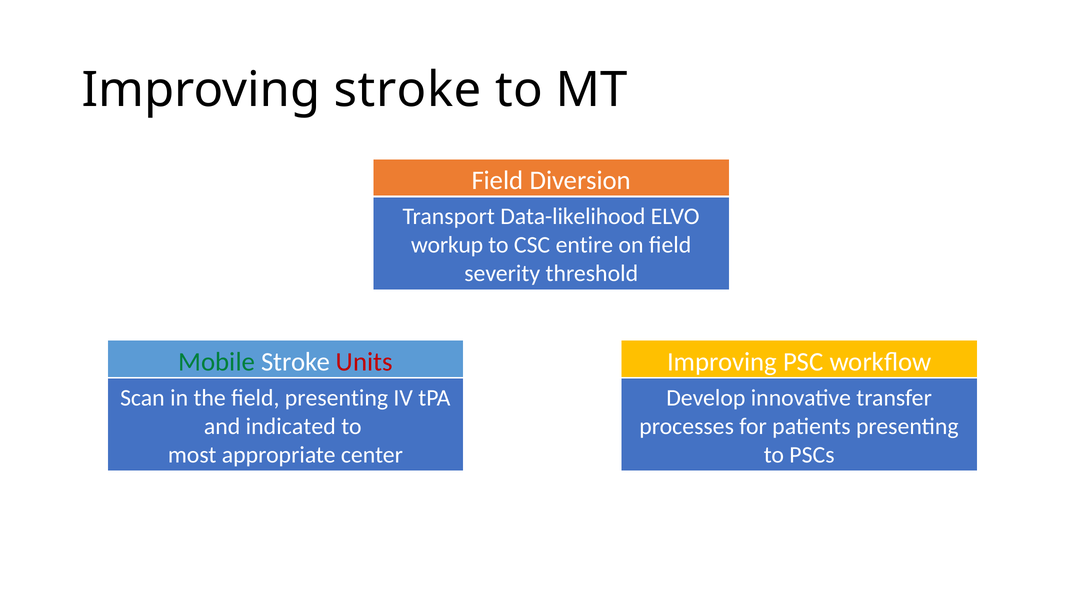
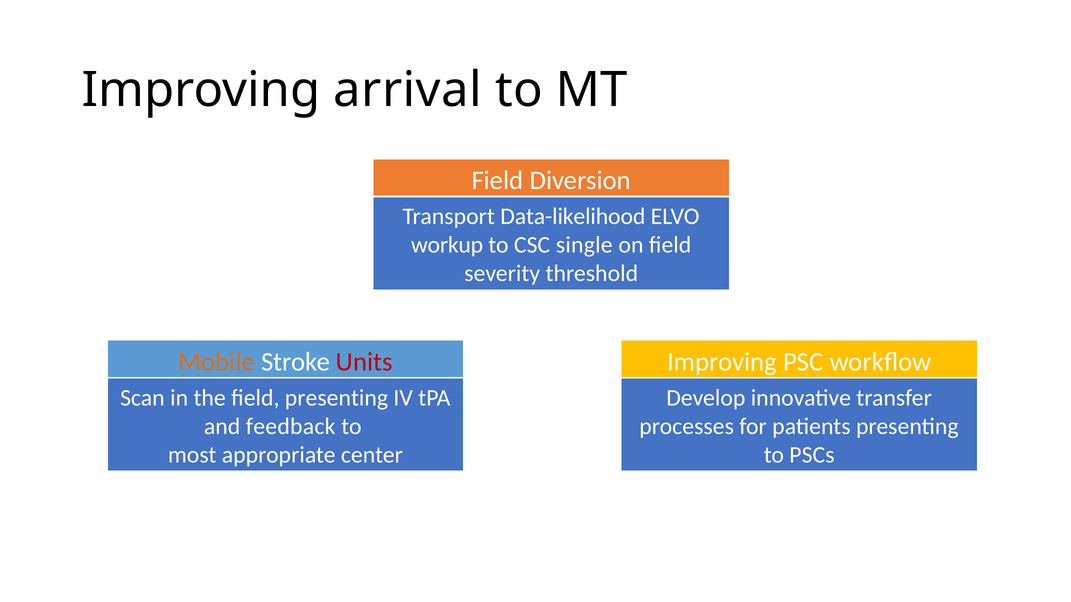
Improving stroke: stroke -> arrival (408, 90)
entire: entire -> single (584, 245)
Mobile colour: green -> orange (217, 362)
indicated: indicated -> feedback (291, 427)
